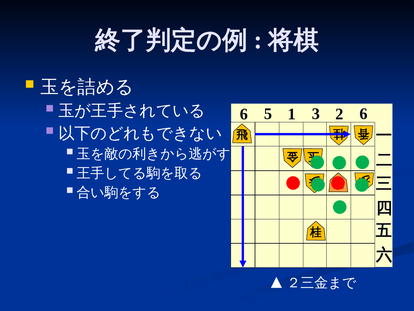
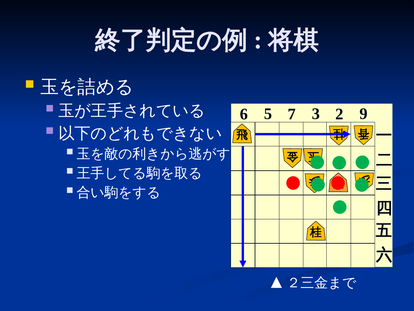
1: 1 -> 7 (292, 114)
2 6: 6 -> 9 (364, 114)
